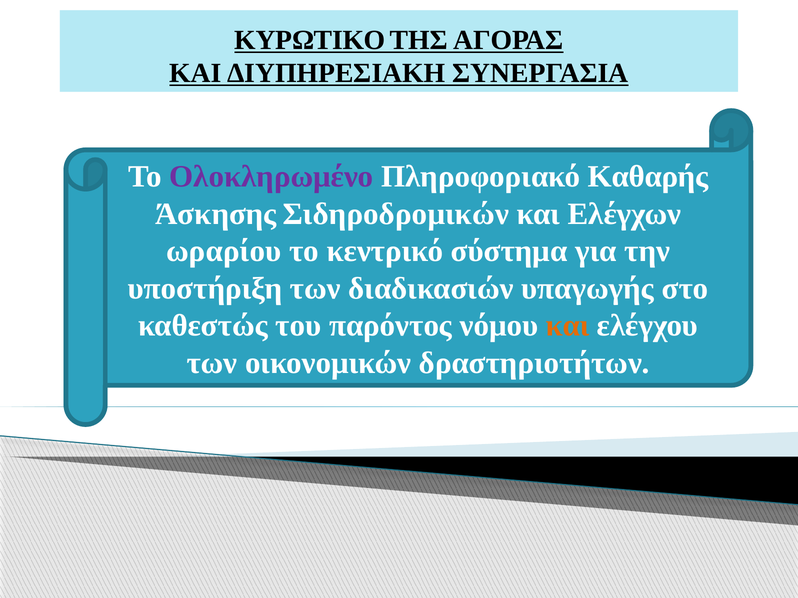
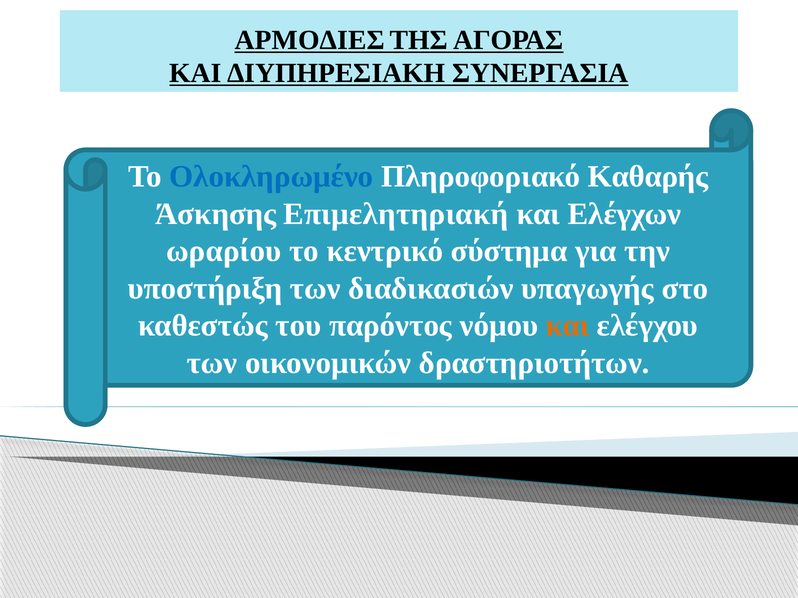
ΚΥΡΩΤΙΚΟ: ΚΥΡΩΤΙΚΟ -> ΑΡΜΟΔΙΕΣ (310, 40)
Ολοκληρωμένο colour: purple -> blue (271, 177)
Σιδηροδρομικών: Σιδηροδρομικών -> Επιμελητηριακή (396, 214)
